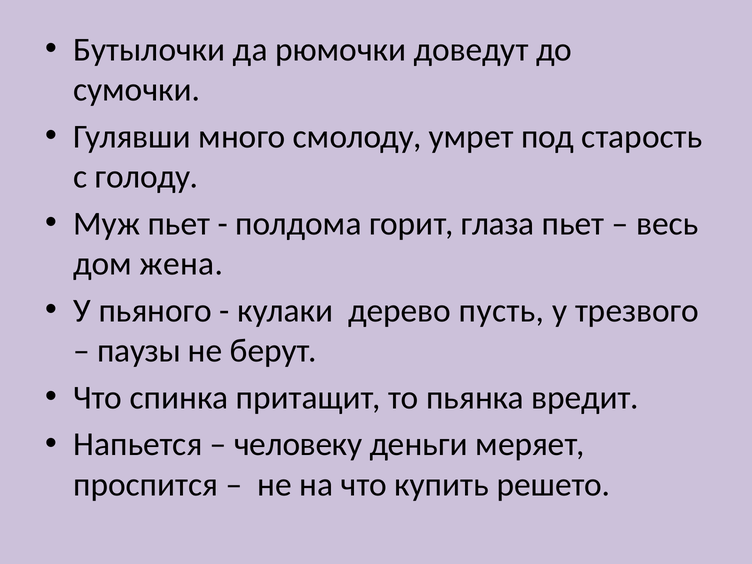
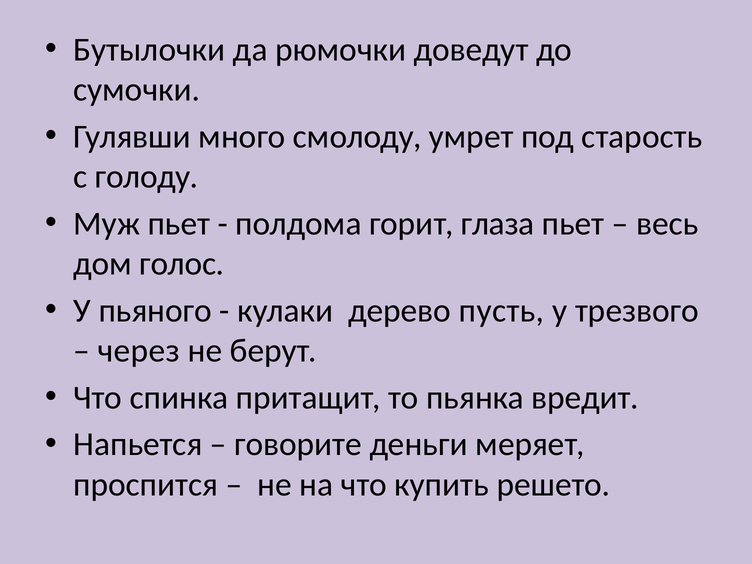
жена: жена -> голос (182, 264)
паузы: паузы -> через (139, 351)
человеку: человеку -> говорите (298, 444)
